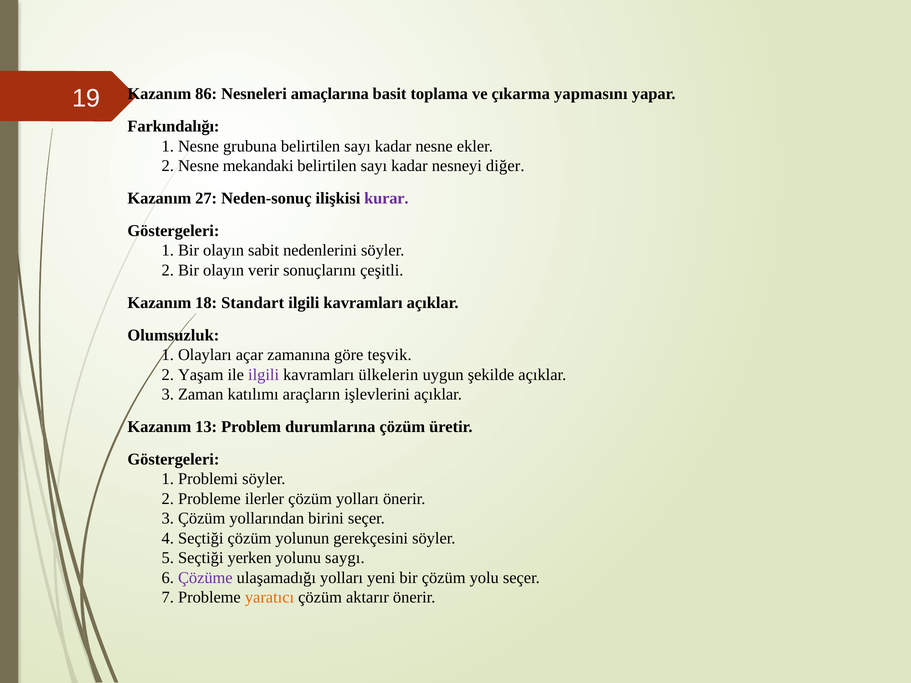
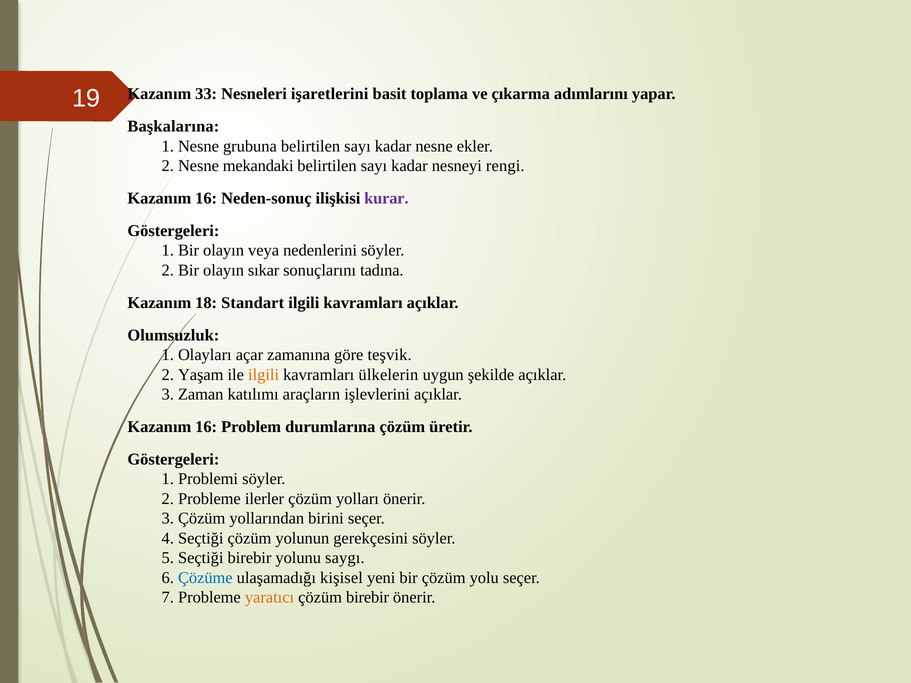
86: 86 -> 33 (206, 94)
amaçlarına: amaçlarına -> işaretlerini (330, 94)
yapmasını: yapmasını -> adımlarını (591, 94)
Farkındalığı: Farkındalığı -> Başkalarına (173, 126)
diğer: diğer -> rengi (505, 166)
27: 27 -> 16 (206, 198)
sabit: sabit -> veya (264, 251)
verir: verir -> sıkar (264, 270)
çeşitli: çeşitli -> tadına (382, 270)
ilgili colour: purple -> orange (264, 375)
13: 13 -> 16 (206, 427)
Seçtiği yerken: yerken -> birebir (249, 558)
Çözüme colour: purple -> blue (205, 578)
ulaşamadığı yolları: yolları -> kişisel (341, 578)
çözüm aktarır: aktarır -> birebir (368, 598)
